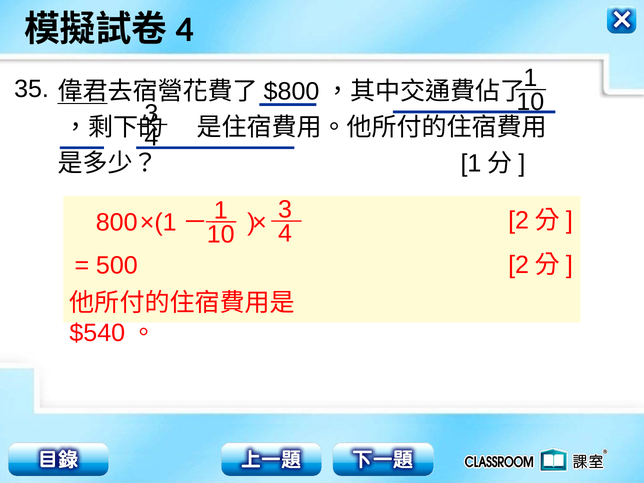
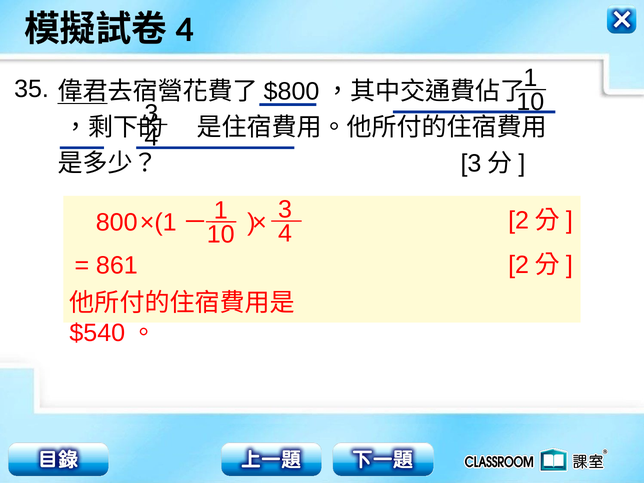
1: 1 -> 3 (471, 164)
500: 500 -> 861 (117, 266)
